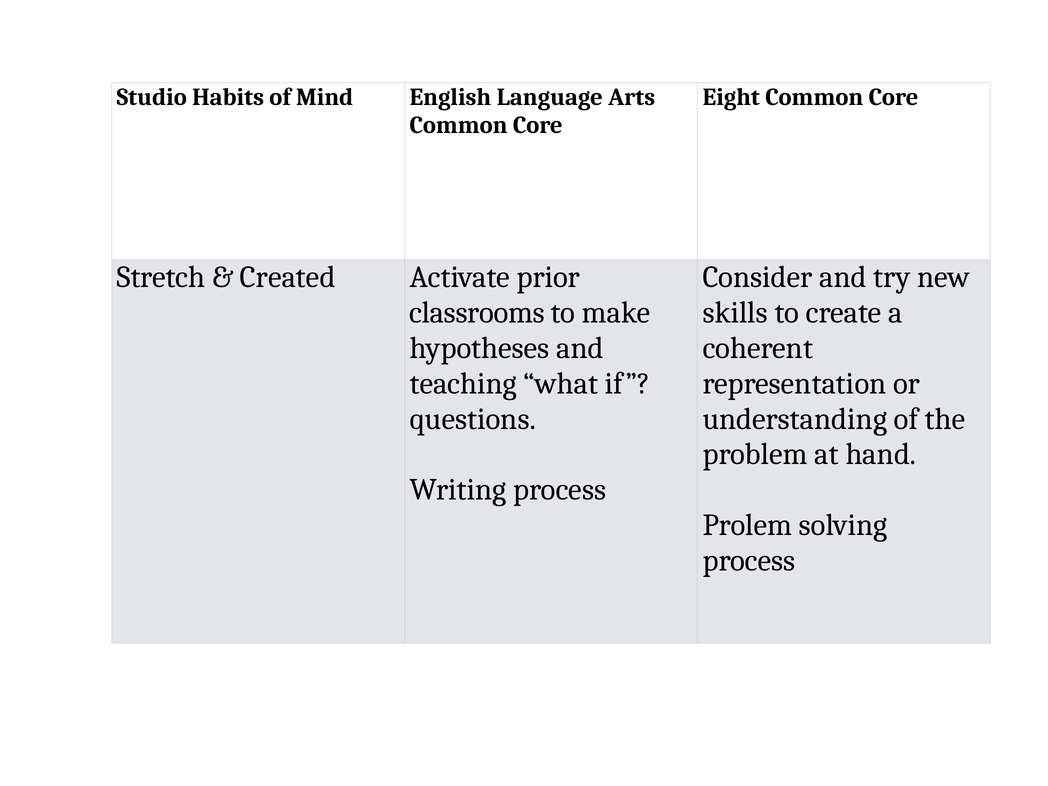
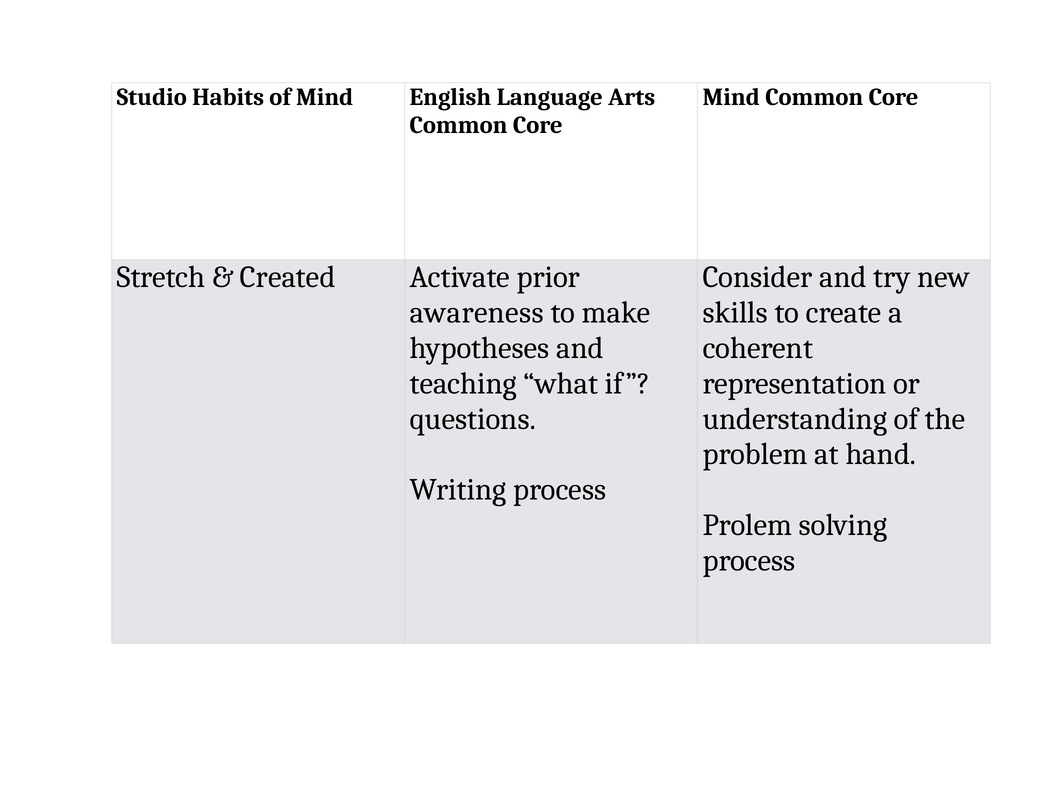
Eight: Eight -> Mind (731, 97)
classrooms: classrooms -> awareness (477, 313)
